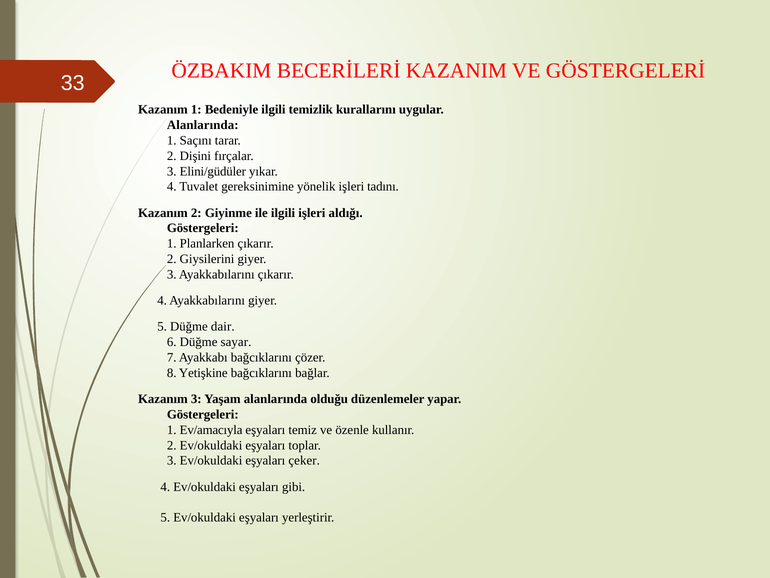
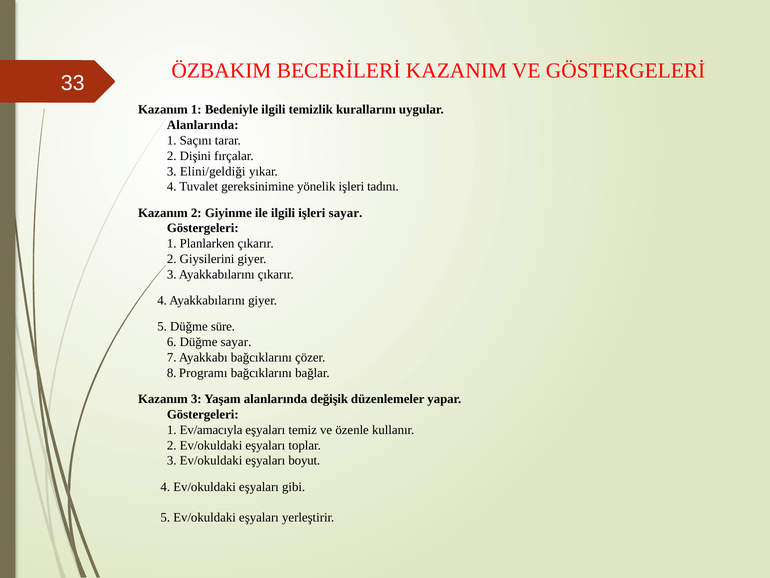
Elini/güdüler: Elini/güdüler -> Elini/geldiği (213, 171)
işleri aldığı: aldığı -> sayar (346, 213)
dair: dair -> süre (223, 326)
Yetişkine: Yetişkine -> Programı (203, 373)
olduğu: olduğu -> değişik (329, 399)
çeker: çeker -> boyut (304, 460)
